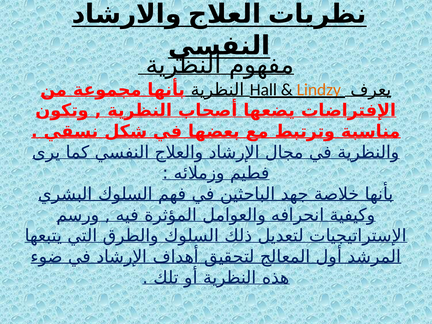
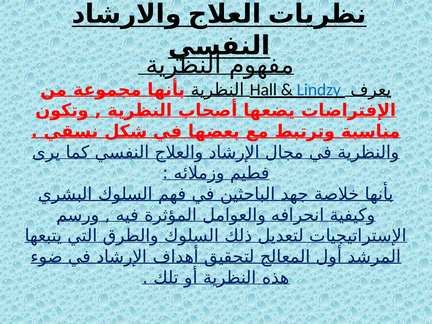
Lindzy colour: orange -> blue (319, 90)
